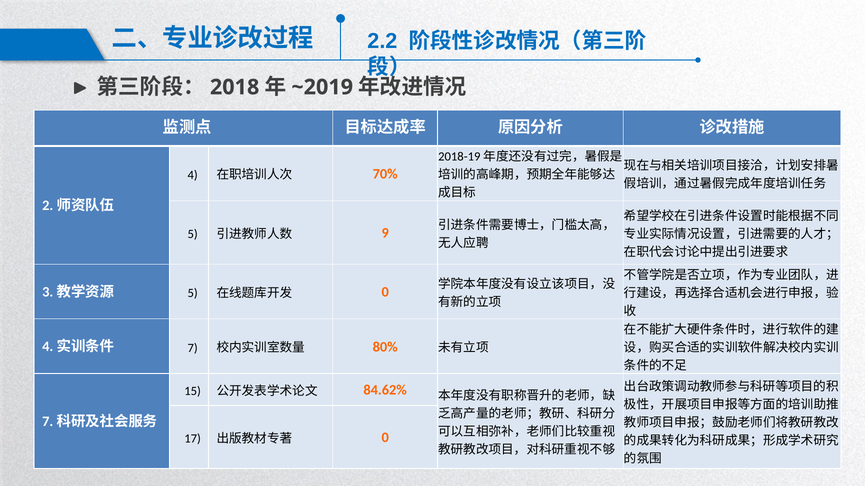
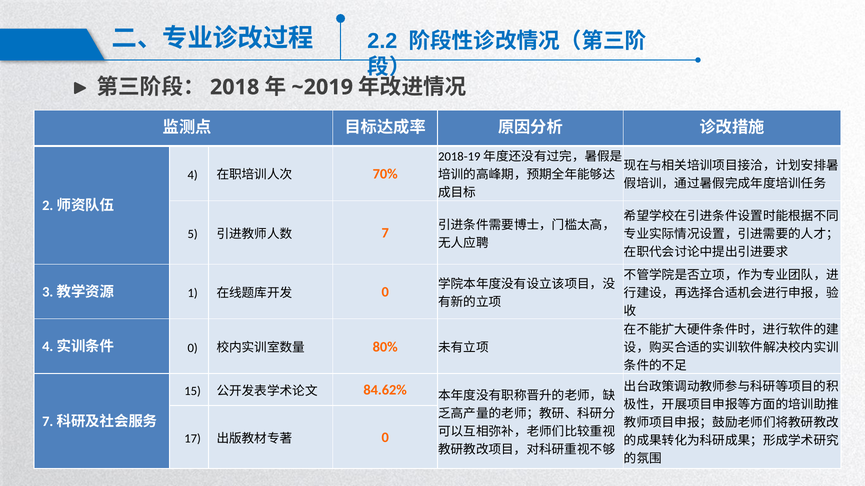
9: 9 -> 7 (385, 233)
5: 5 -> 1 (193, 294)
7: 7 -> 0 (193, 348)
